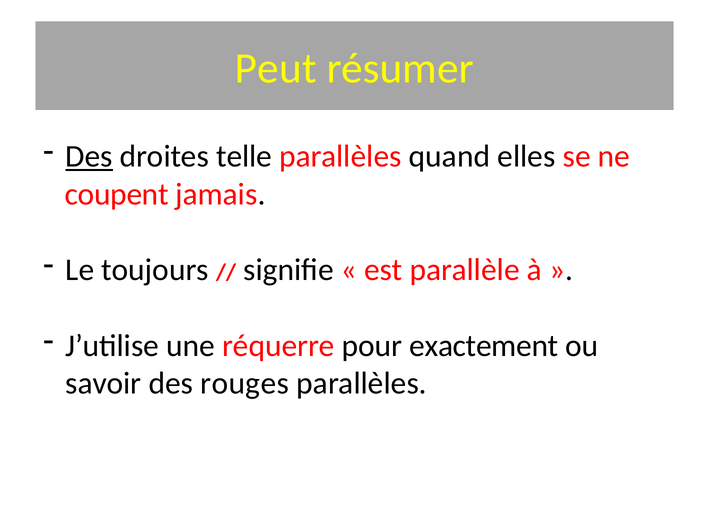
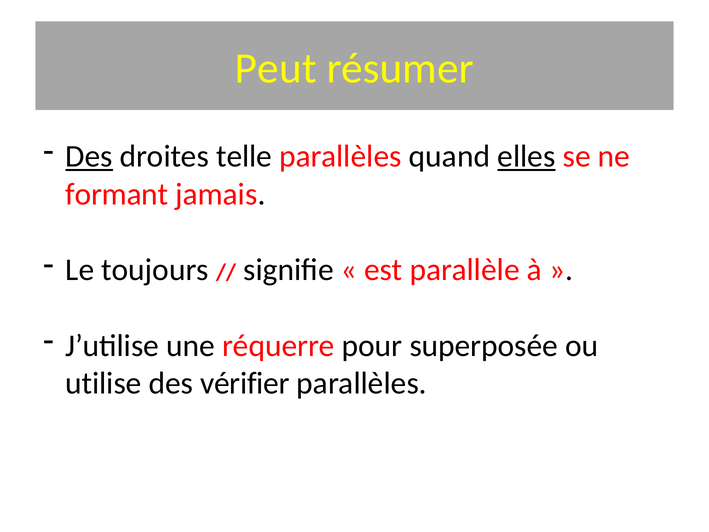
elles underline: none -> present (526, 156)
coupent: coupent -> formant (117, 194)
exactement: exactement -> superposée (484, 346)
savoir: savoir -> utilise (103, 383)
rouges: rouges -> vérifier (245, 383)
